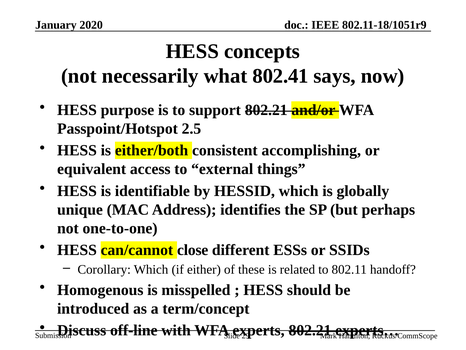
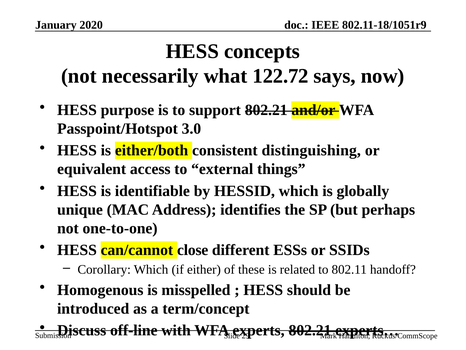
802.41: 802.41 -> 122.72 (281, 76)
2.5: 2.5 -> 3.0 (191, 128)
accomplishing: accomplishing -> distinguishing (311, 150)
